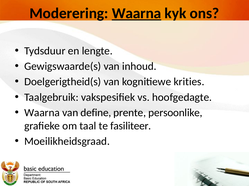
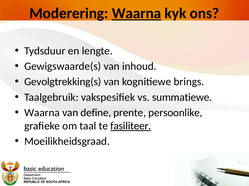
Doelgerigtheid(s: Doelgerigtheid(s -> Gevolgtrekking(s (63, 82)
krities: krities -> brings (189, 82)
hoofgedagte: hoofgedagte -> summatiewe (182, 98)
fasiliteer underline: none -> present (131, 126)
